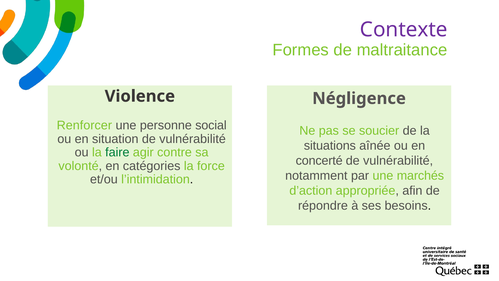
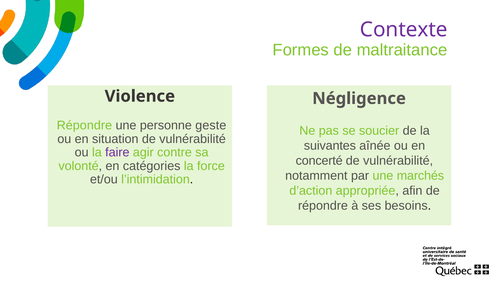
Renforcer: Renforcer -> Répondre (84, 125)
social: social -> geste (211, 125)
situations: situations -> suivantes (330, 145)
faire colour: green -> purple (117, 152)
